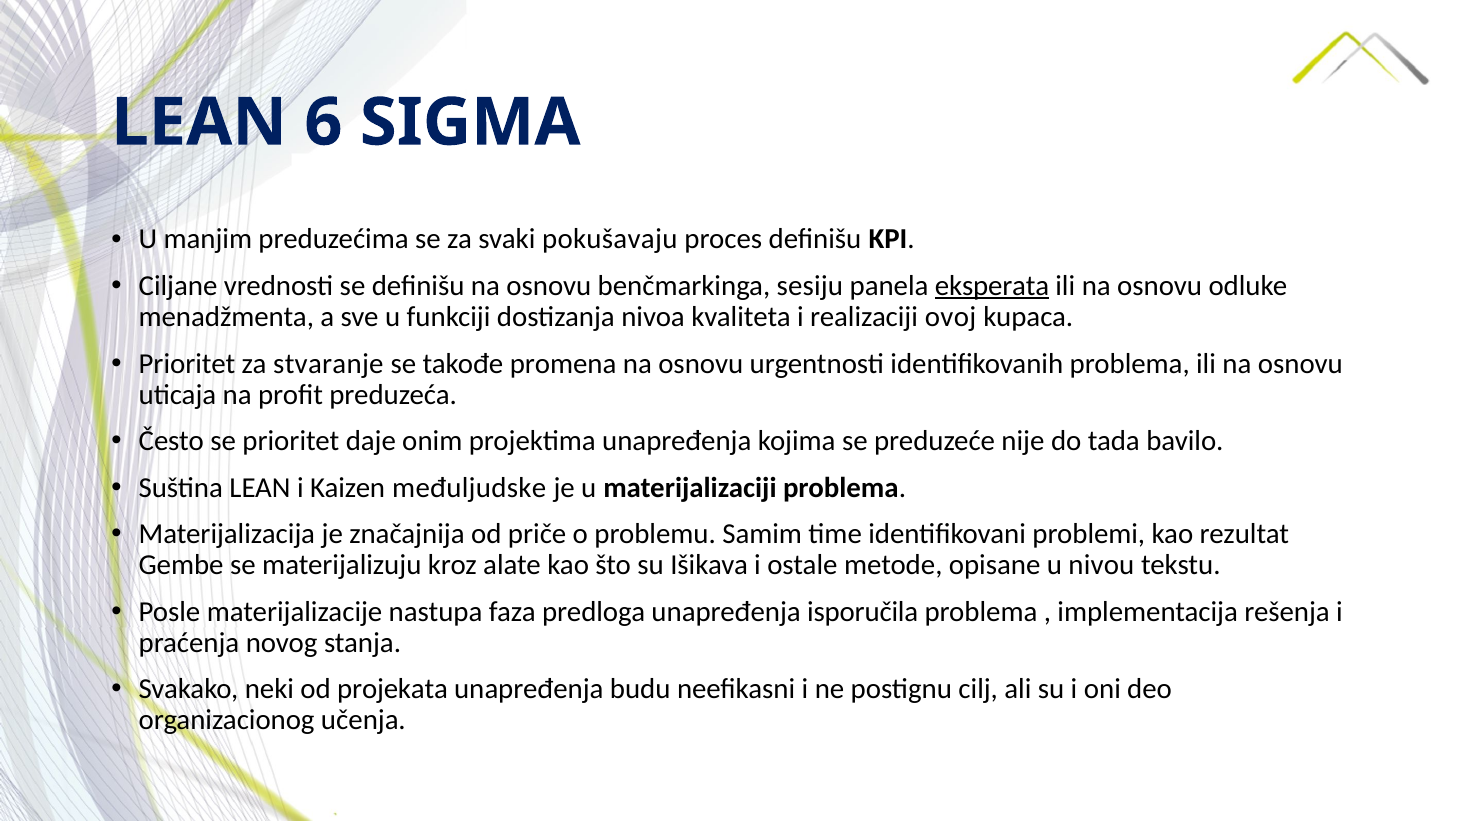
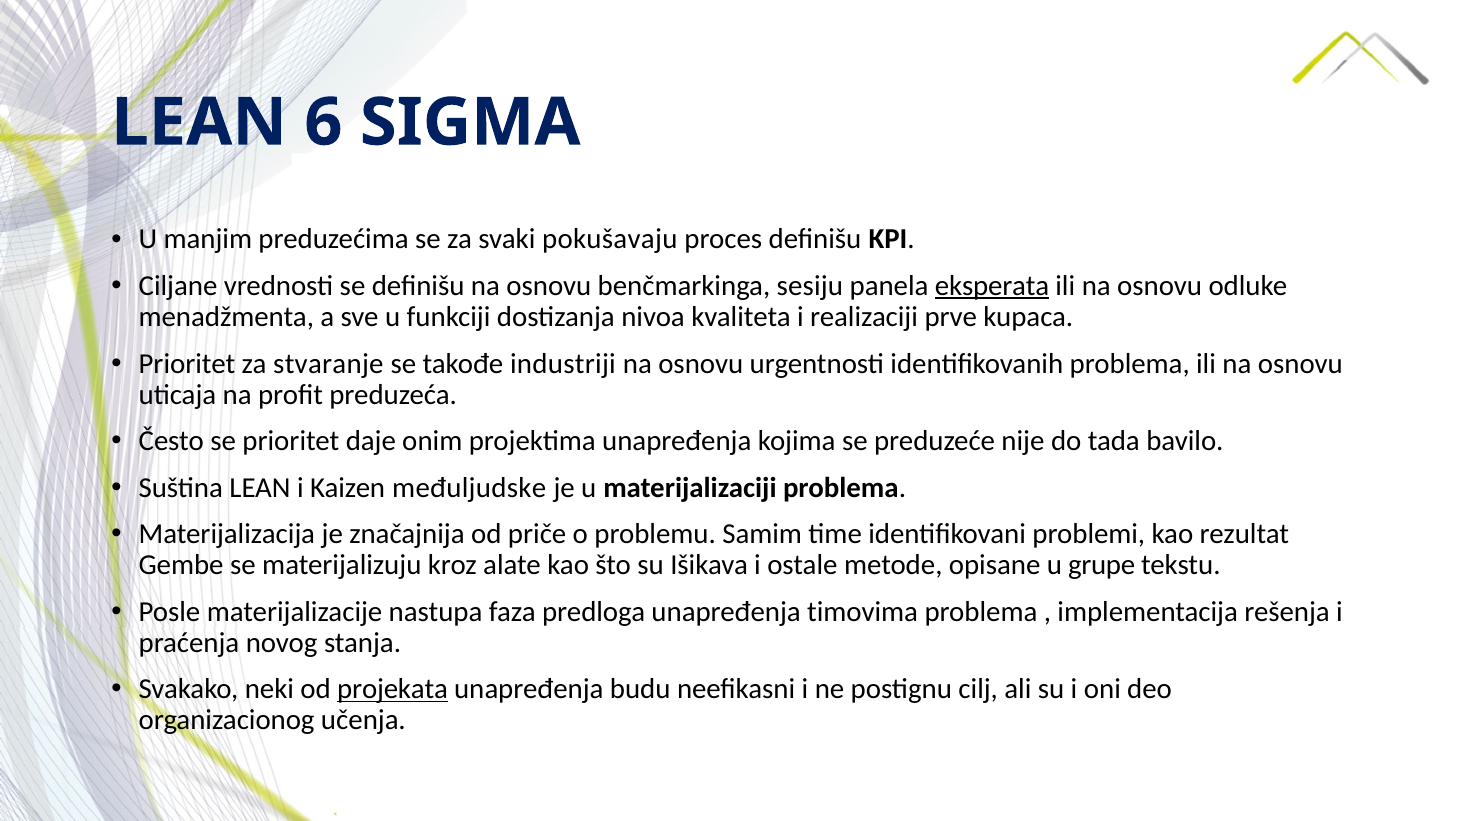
ovoj: ovoj -> prve (951, 317)
promena: promena -> industriji (563, 364)
nivou: nivou -> grupe (1102, 565)
isporučila: isporučila -> timovima (863, 612)
projekata underline: none -> present (393, 689)
